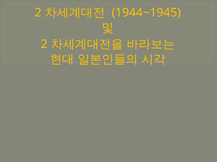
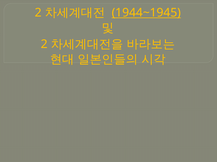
1944~1945 underline: none -> present (146, 13)
